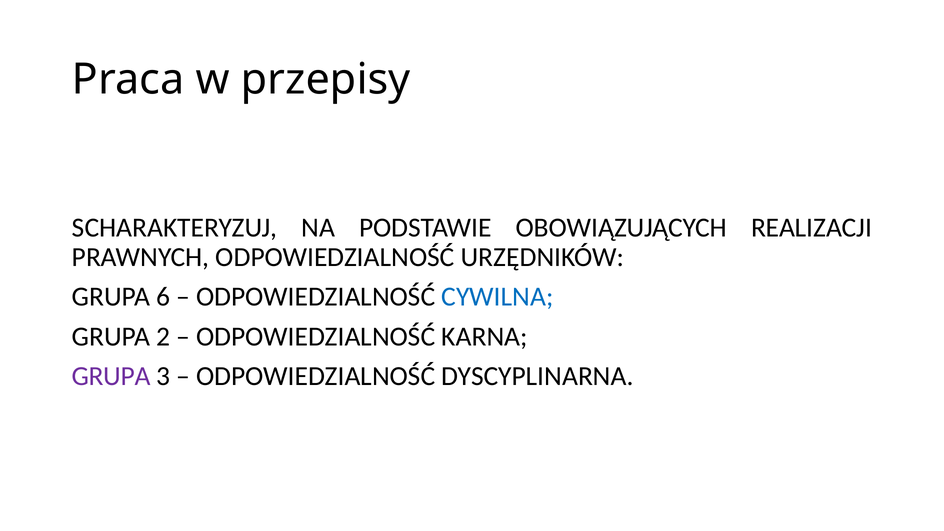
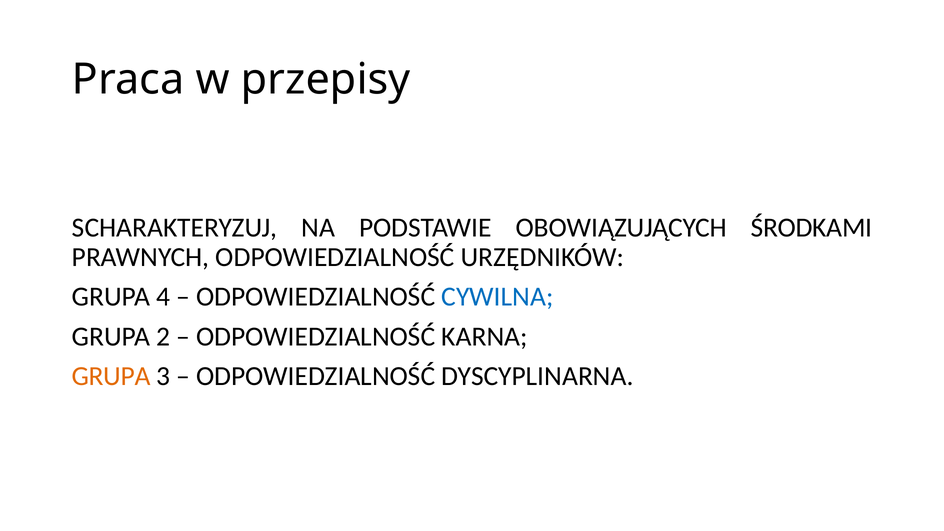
REALIZACJI: REALIZACJI -> ŚRODKAMI (812, 228)
6: 6 -> 4 (163, 297)
GRUPA colour: purple -> orange (111, 376)
